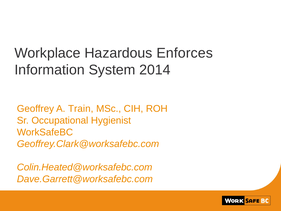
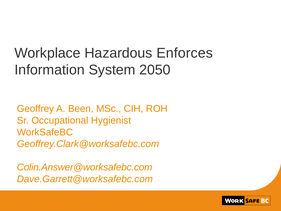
2014: 2014 -> 2050 (155, 70)
Train: Train -> Been (81, 109)
Colin.Heated@worksafebc.com: Colin.Heated@worksafebc.com -> Colin.Answer@worksafebc.com (85, 167)
